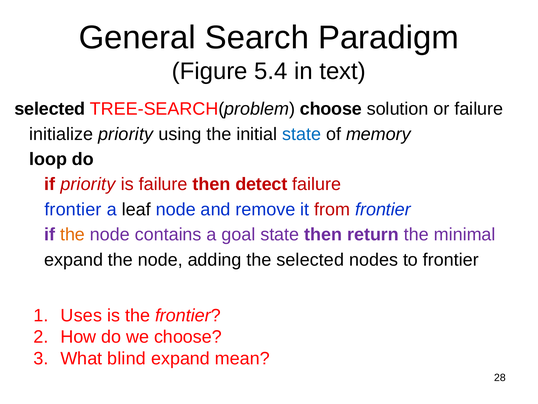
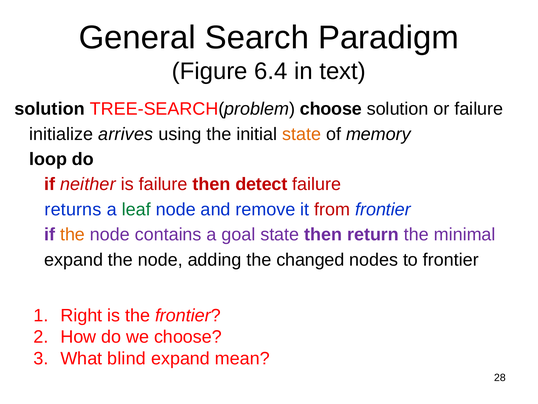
5.4: 5.4 -> 6.4 (271, 71)
selected: selected -> solution (50, 109)
initialize priority: priority -> arrives (126, 134)
state colour: blue -> orange (302, 134)
if priority: priority -> neither (88, 184)
frontier: frontier -> returns (73, 209)
leaf colour: black -> green (136, 209)
the selected: selected -> changed (310, 259)
Uses: Uses -> Right (81, 315)
